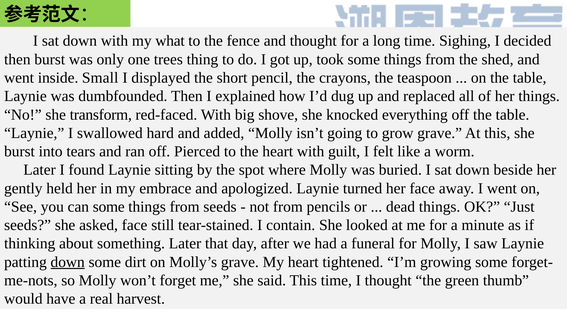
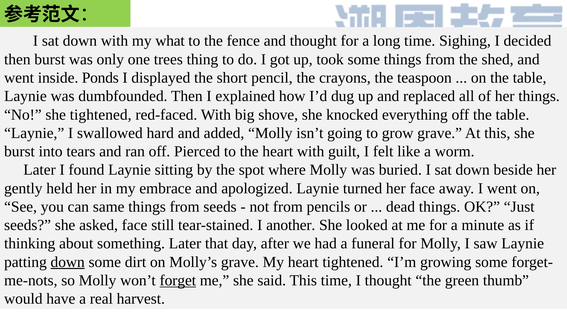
Small: Small -> Ponds (100, 78)
she transform: transform -> tightened (101, 115)
can some: some -> same (109, 207)
contain: contain -> another (291, 225)
forget underline: none -> present (178, 280)
